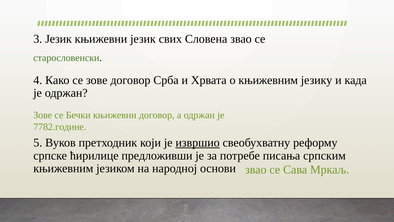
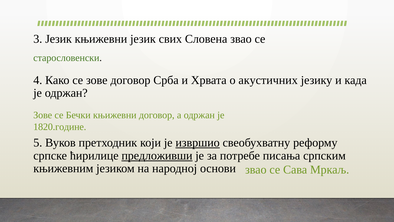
о књижевним: књижевним -> акустичних (268, 80)
7782.године: 7782.године -> 1820.године (60, 127)
предложивши underline: none -> present (157, 155)
